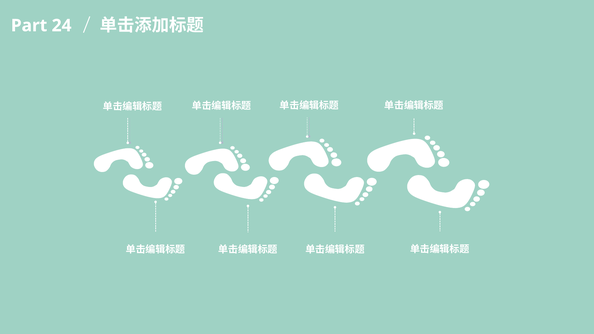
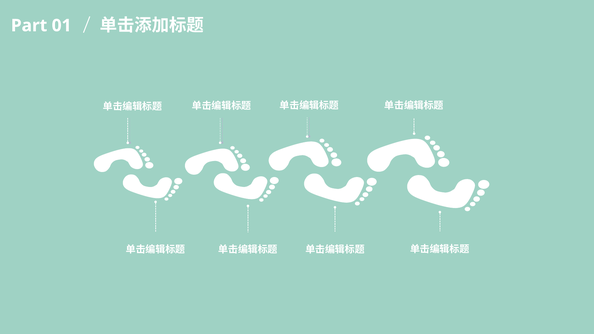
24: 24 -> 01 (62, 26)
